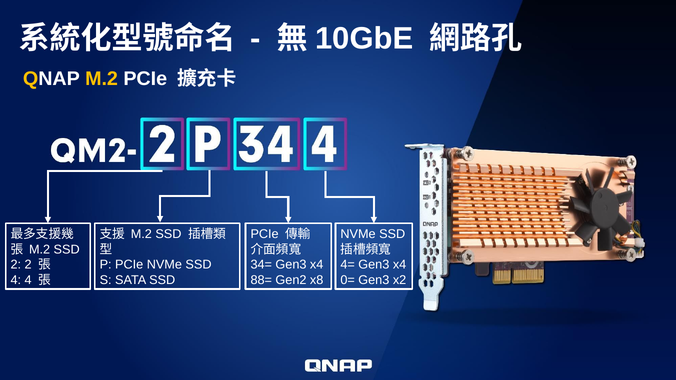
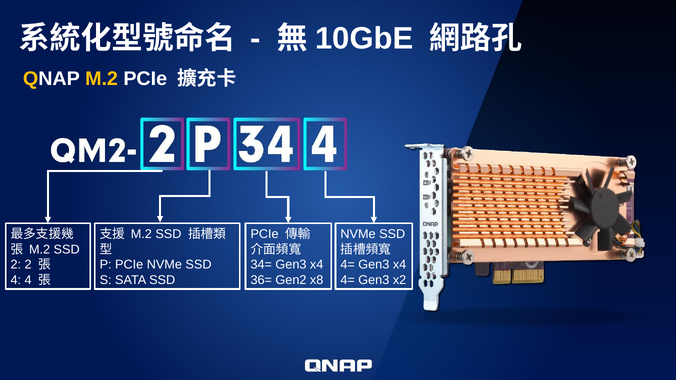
88=: 88= -> 36= (261, 280)
0=: 0= -> 4= (348, 280)
